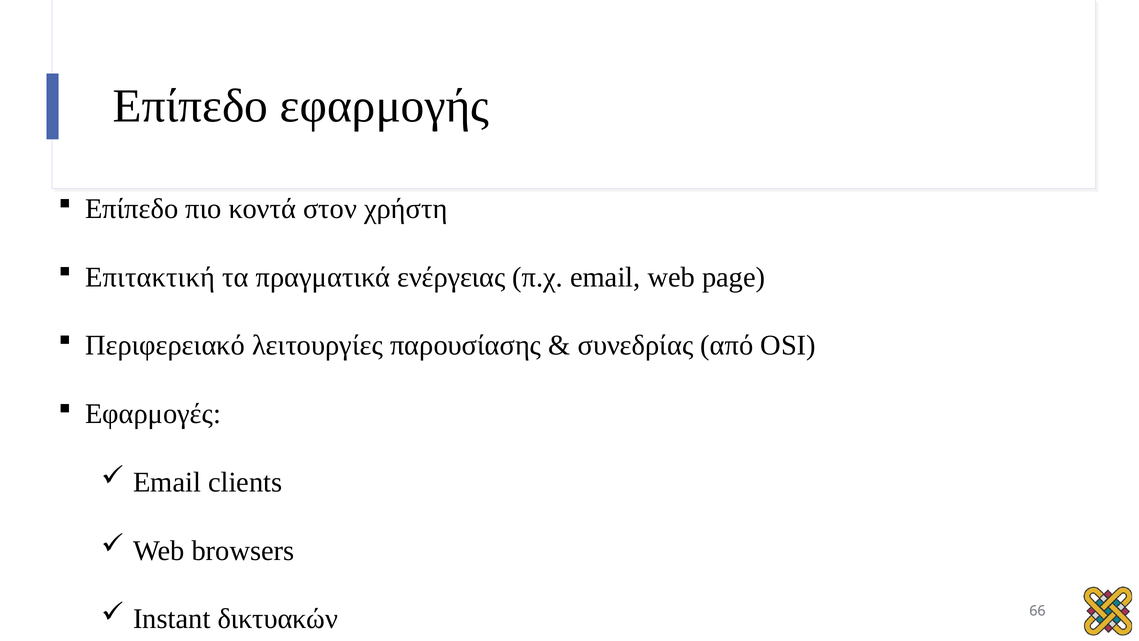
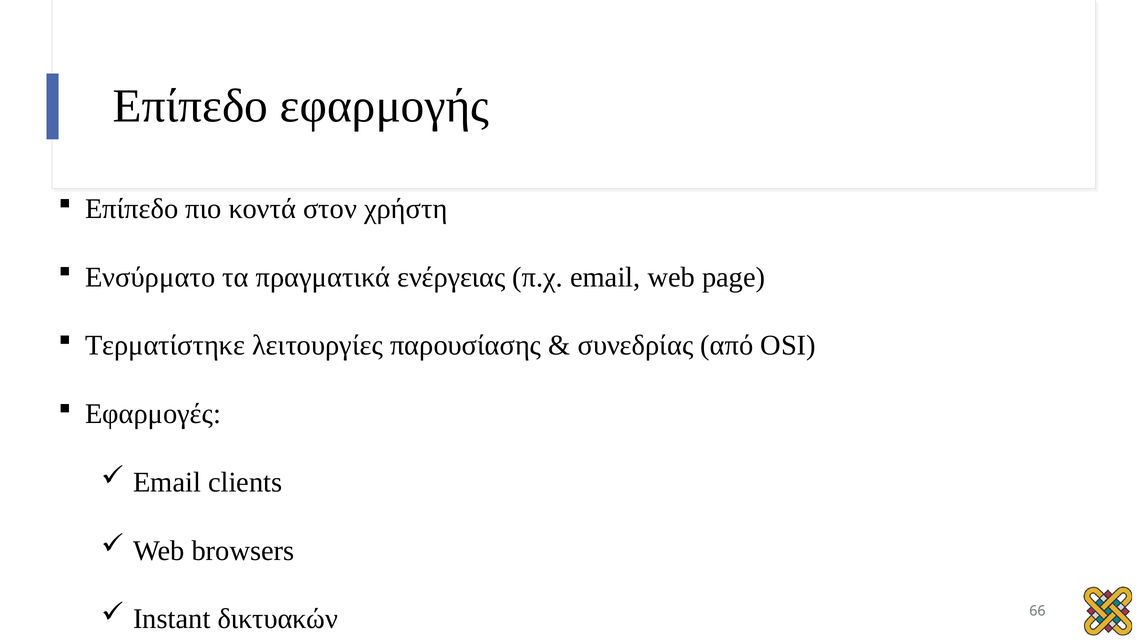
Επιτακτική: Επιτακτική -> Ενσύρματο (150, 277)
Περιφερειακό: Περιφερειακό -> Τερματίστηκε (165, 345)
